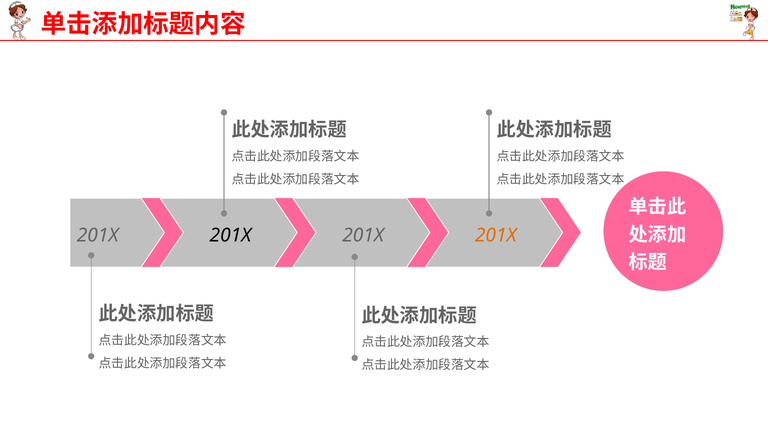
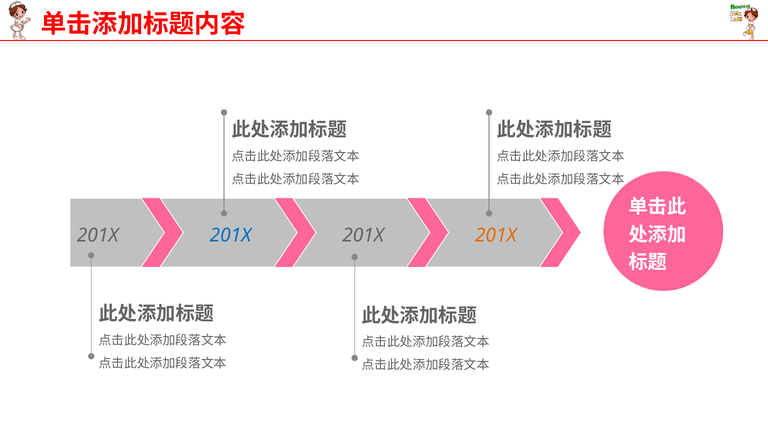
201X colour: black -> blue (230, 236)
